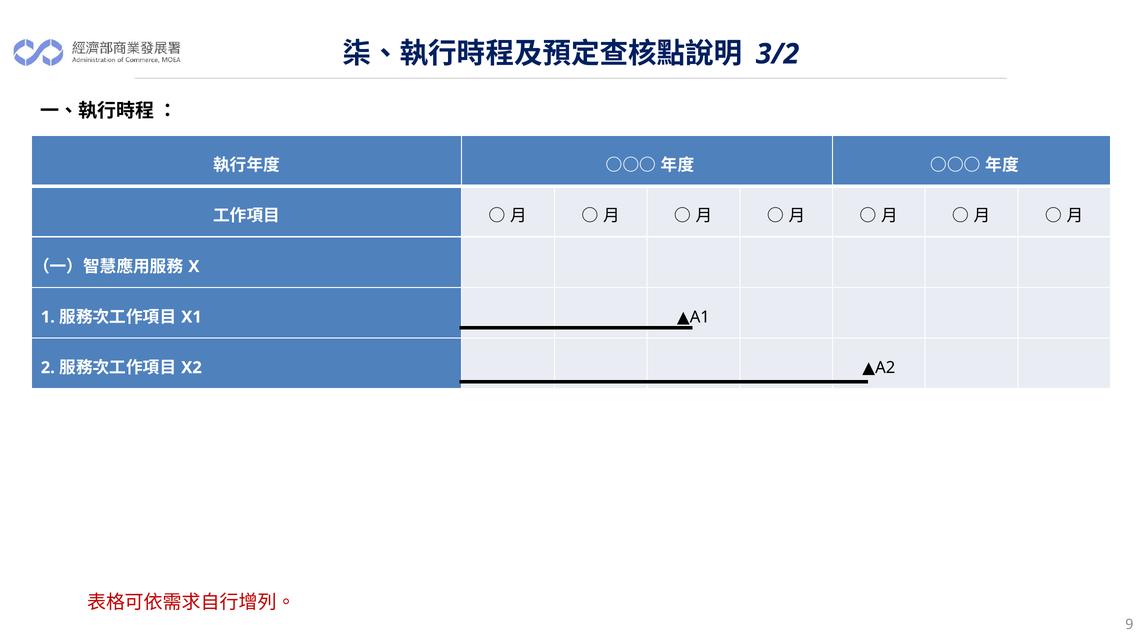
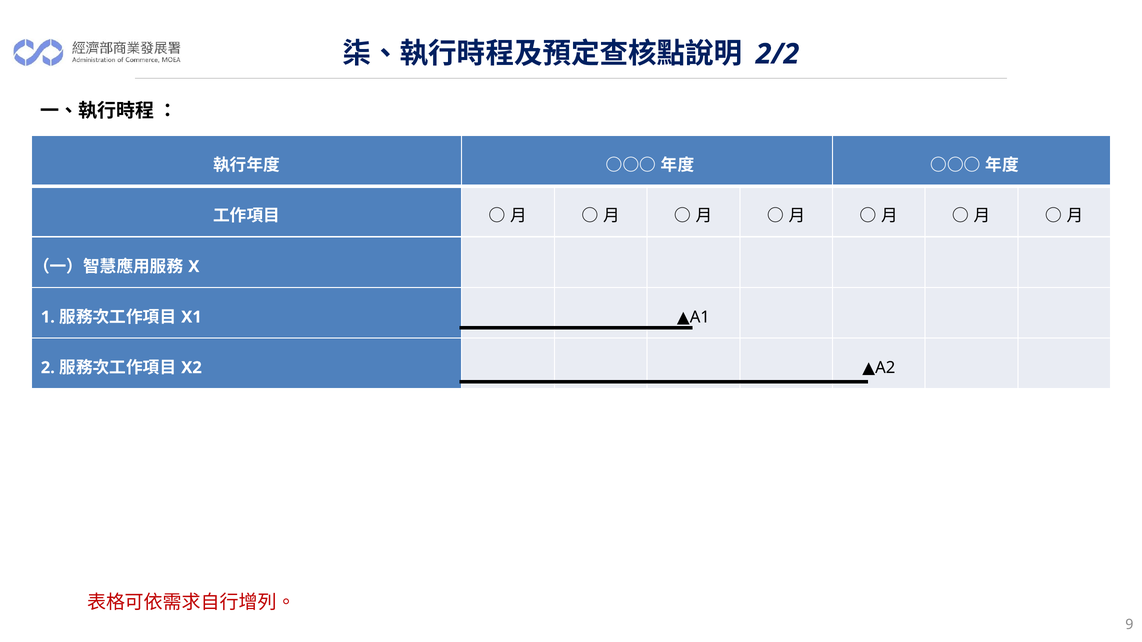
3/2: 3/2 -> 2/2 (778, 54)
